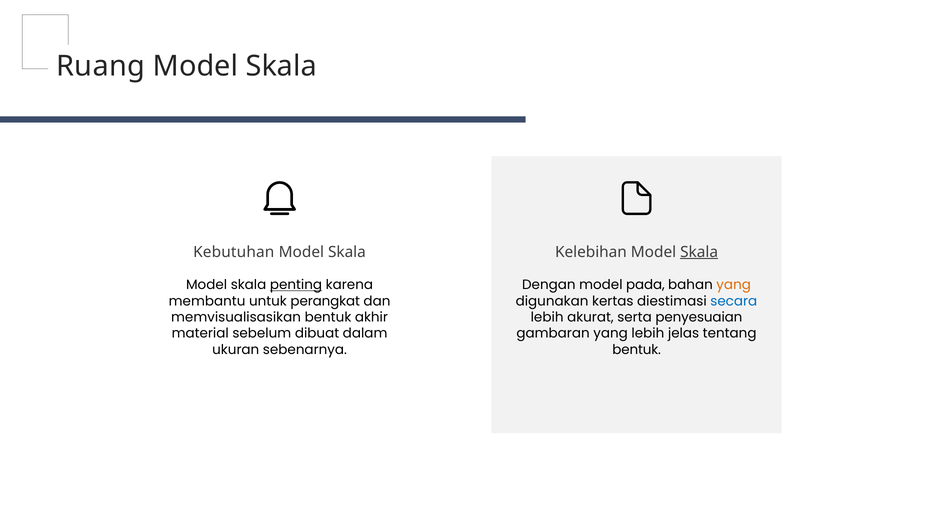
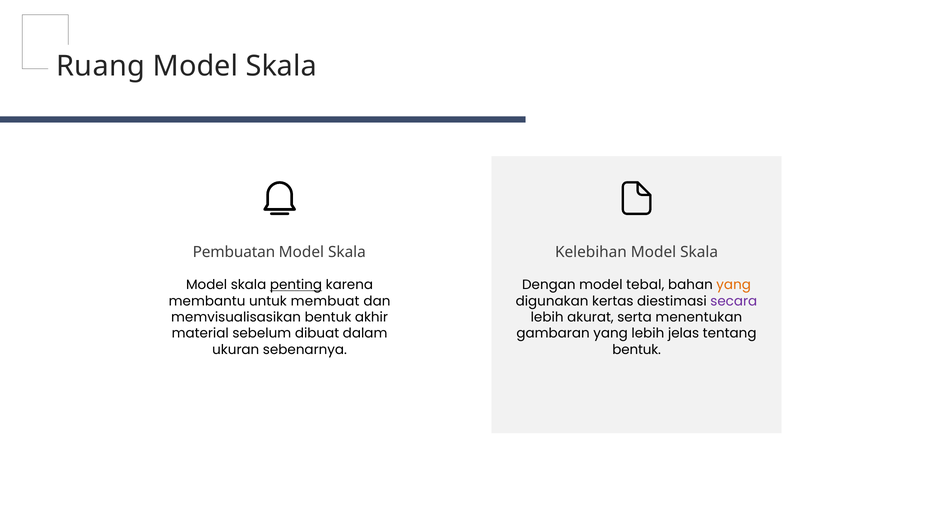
Kebutuhan: Kebutuhan -> Pembuatan (234, 252)
Skala underline: present -> none (699, 252)
pada: pada -> tebal (645, 285)
perangkat: perangkat -> membuat (325, 301)
secara colour: blue -> purple (734, 301)
penyesuaian: penyesuaian -> menentukan (699, 317)
